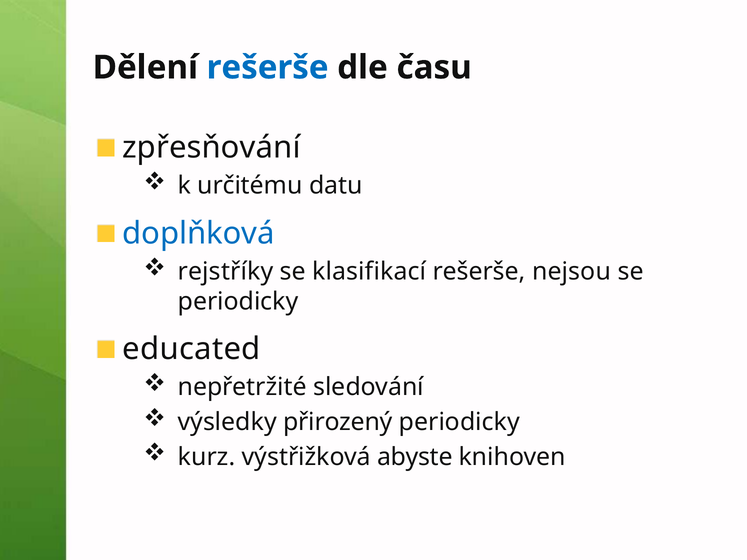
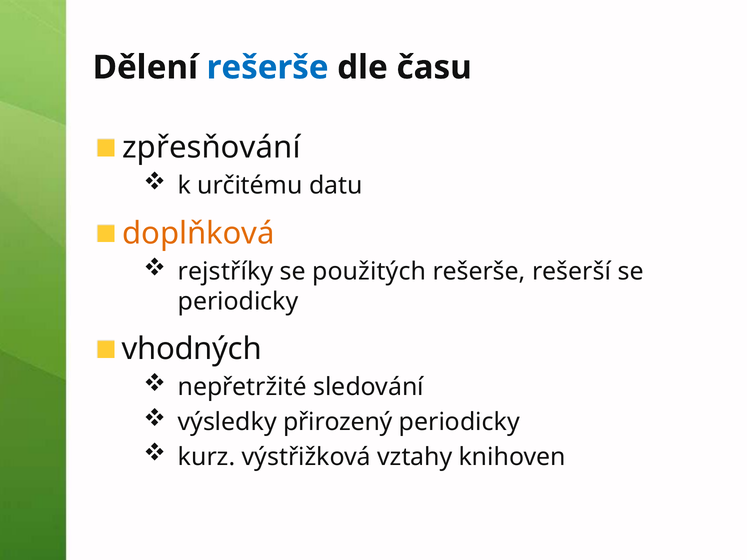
doplňková colour: blue -> orange (198, 233)
klasifikací: klasifikací -> použitých (369, 272)
nejsou: nejsou -> rešerší (572, 272)
educated: educated -> vhodných (192, 349)
abyste: abyste -> vztahy (415, 457)
